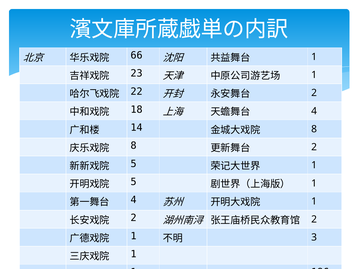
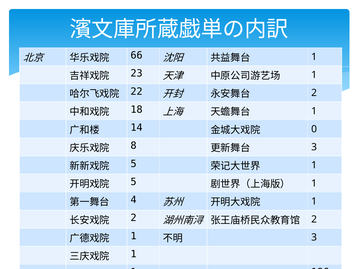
4: 4 -> 1 (314, 111)
8: 8 -> 0 (314, 129)
2: 2 -> 3 (314, 147)
